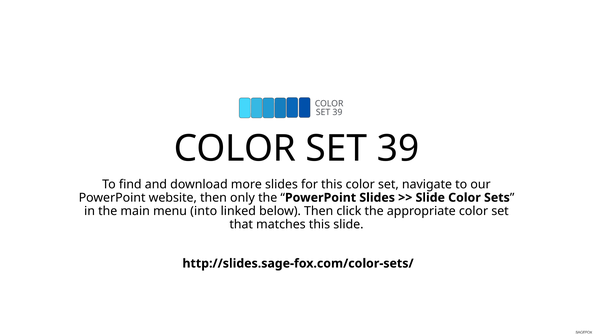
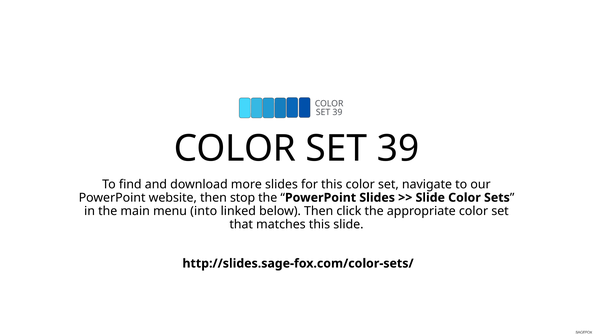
only: only -> stop (243, 197)
